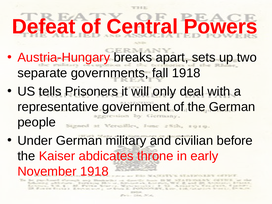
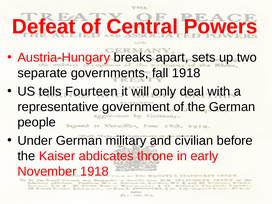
Prisoners: Prisoners -> Fourteen (91, 91)
